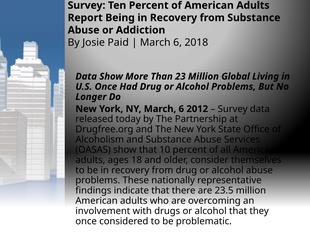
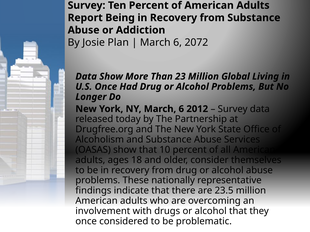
Paid: Paid -> Plan (118, 43)
2018: 2018 -> 2072 (196, 43)
